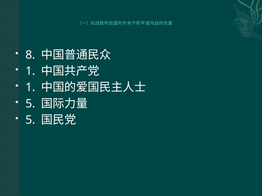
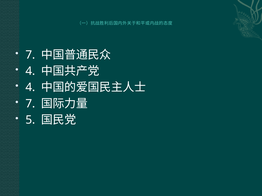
8: 8 -> 7 (30, 55)
1: 1 -> 4 (30, 71)
1: 1 -> 4 (30, 88)
5: 5 -> 7 (30, 104)
